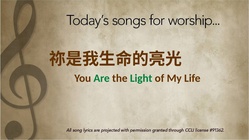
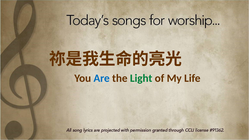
Are colour: green -> blue (102, 78)
